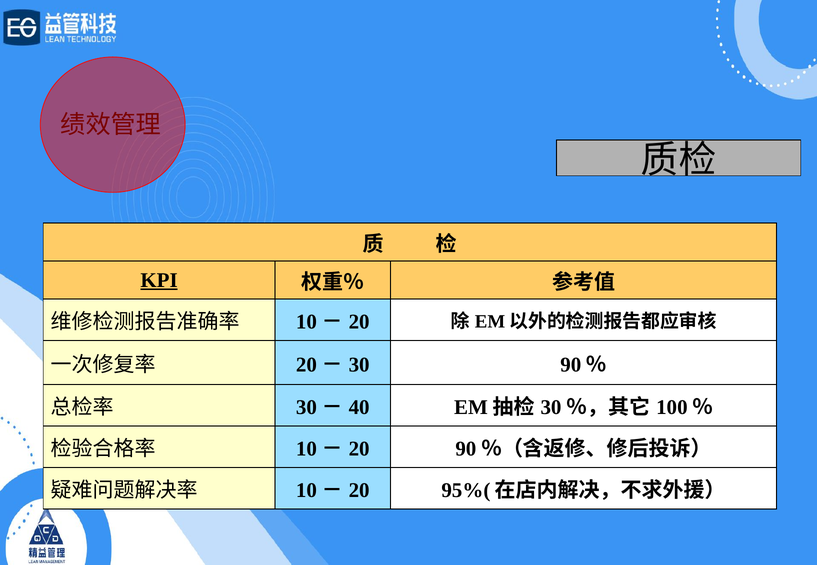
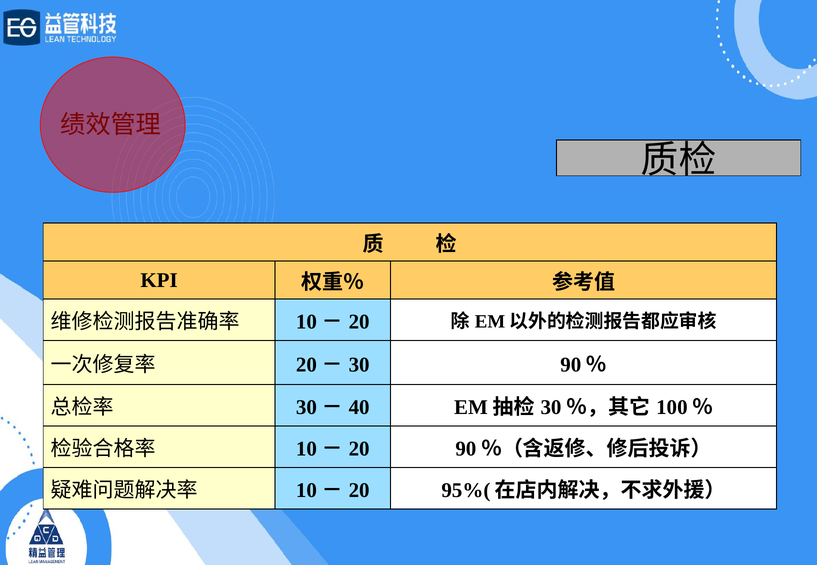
KPI underline: present -> none (159, 281)
